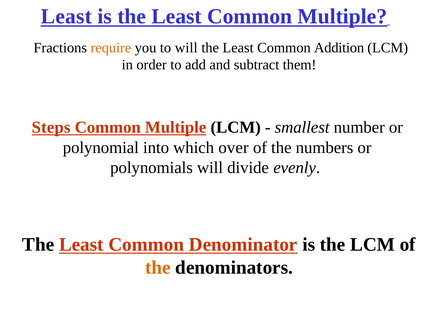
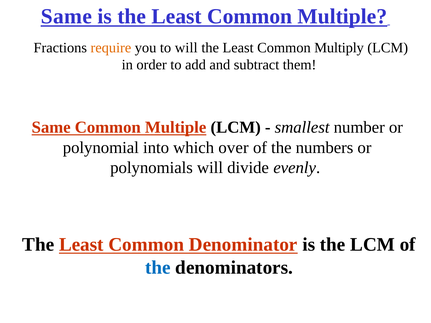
Least: Least -> Same (66, 17)
Addition: Addition -> Multiply (339, 48)
Steps: Steps -> Same (51, 128)
the colour: orange -> blue (158, 268)
